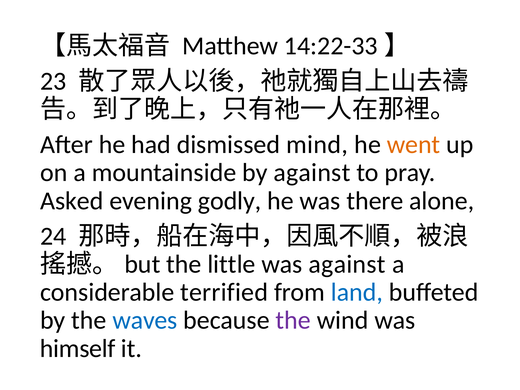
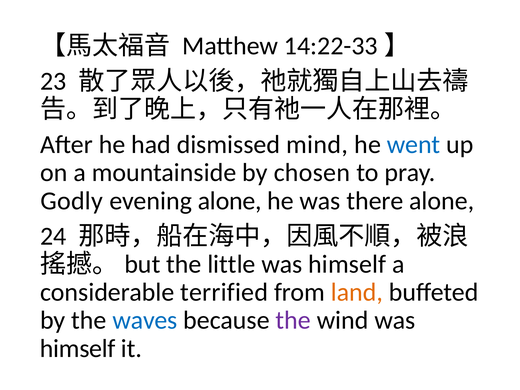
went colour: orange -> blue (414, 145)
by against: against -> chosen (312, 173)
Asked: Asked -> Godly (72, 201)
evening godly: godly -> alone (230, 201)
against: against -> himself (347, 264)
land colour: blue -> orange (357, 292)
